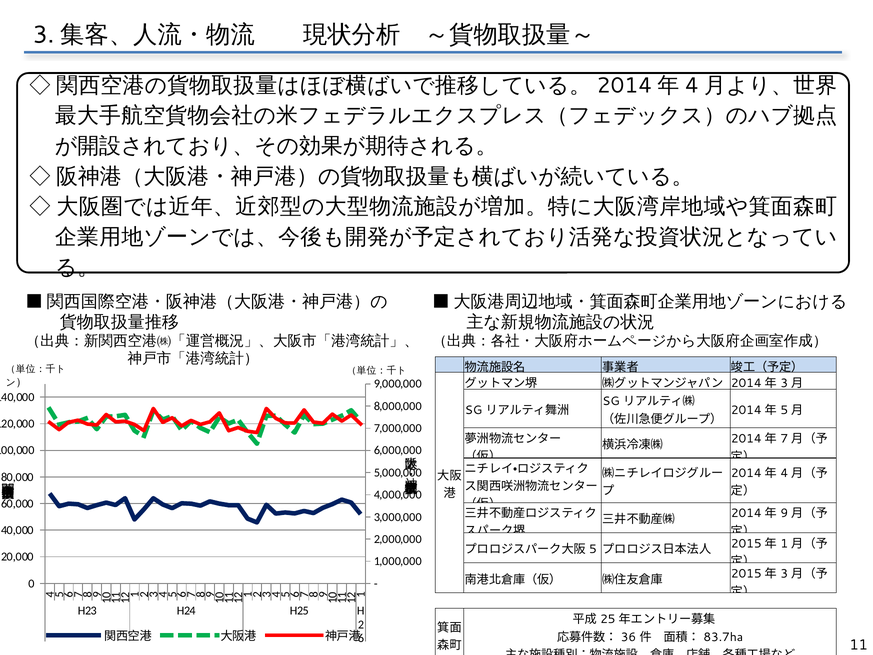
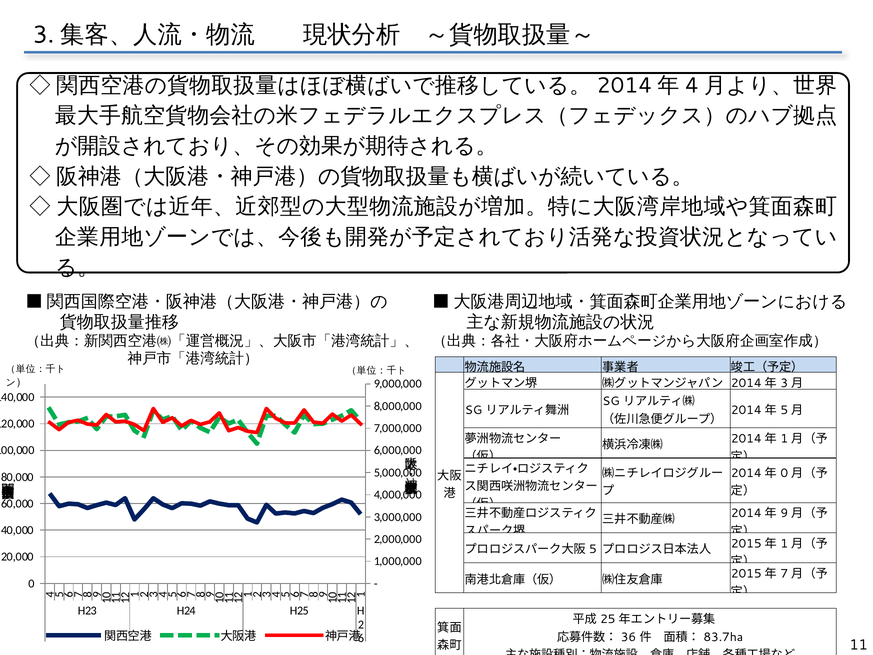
7: 7 -> 1 (784, 439)
4: 4 -> 0 (784, 473)
3: 3 -> 7 (784, 573)
